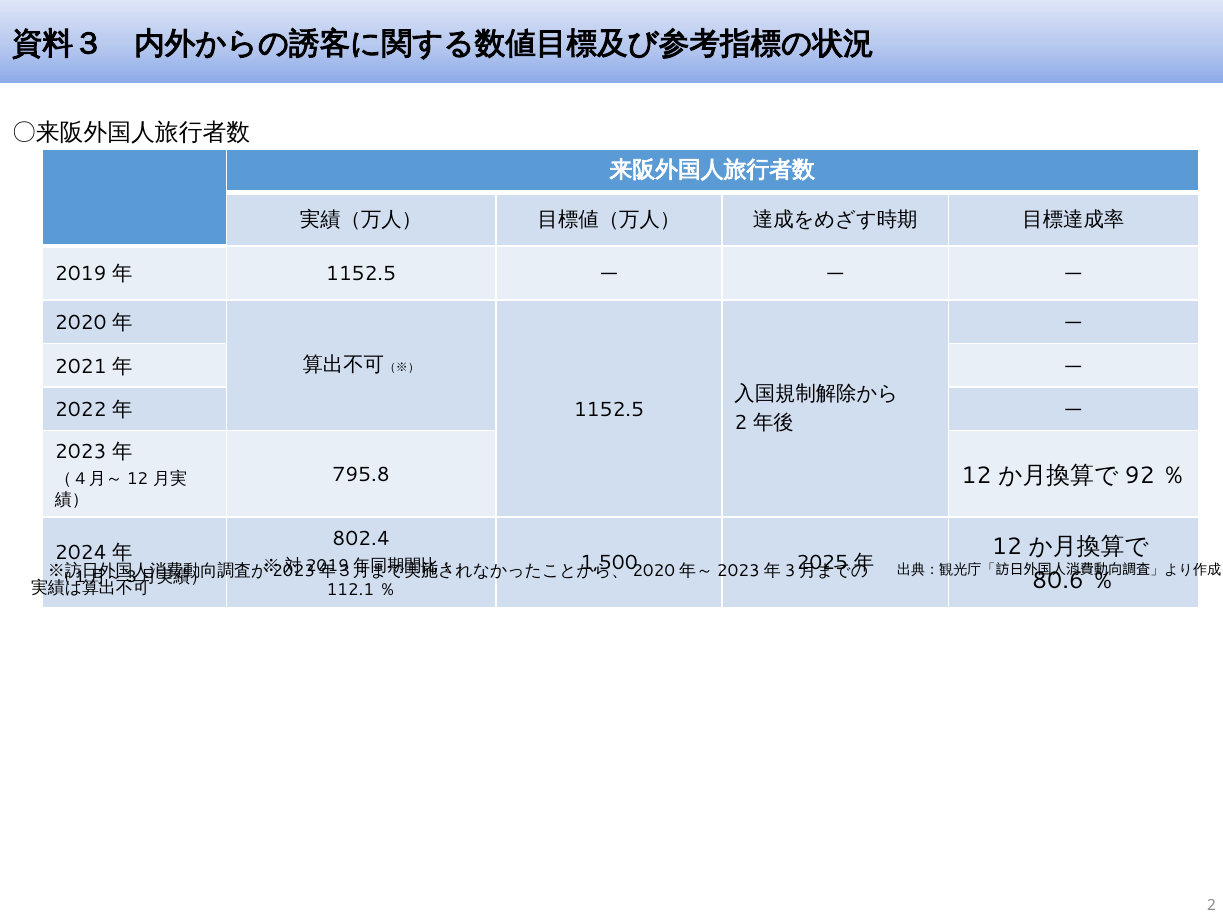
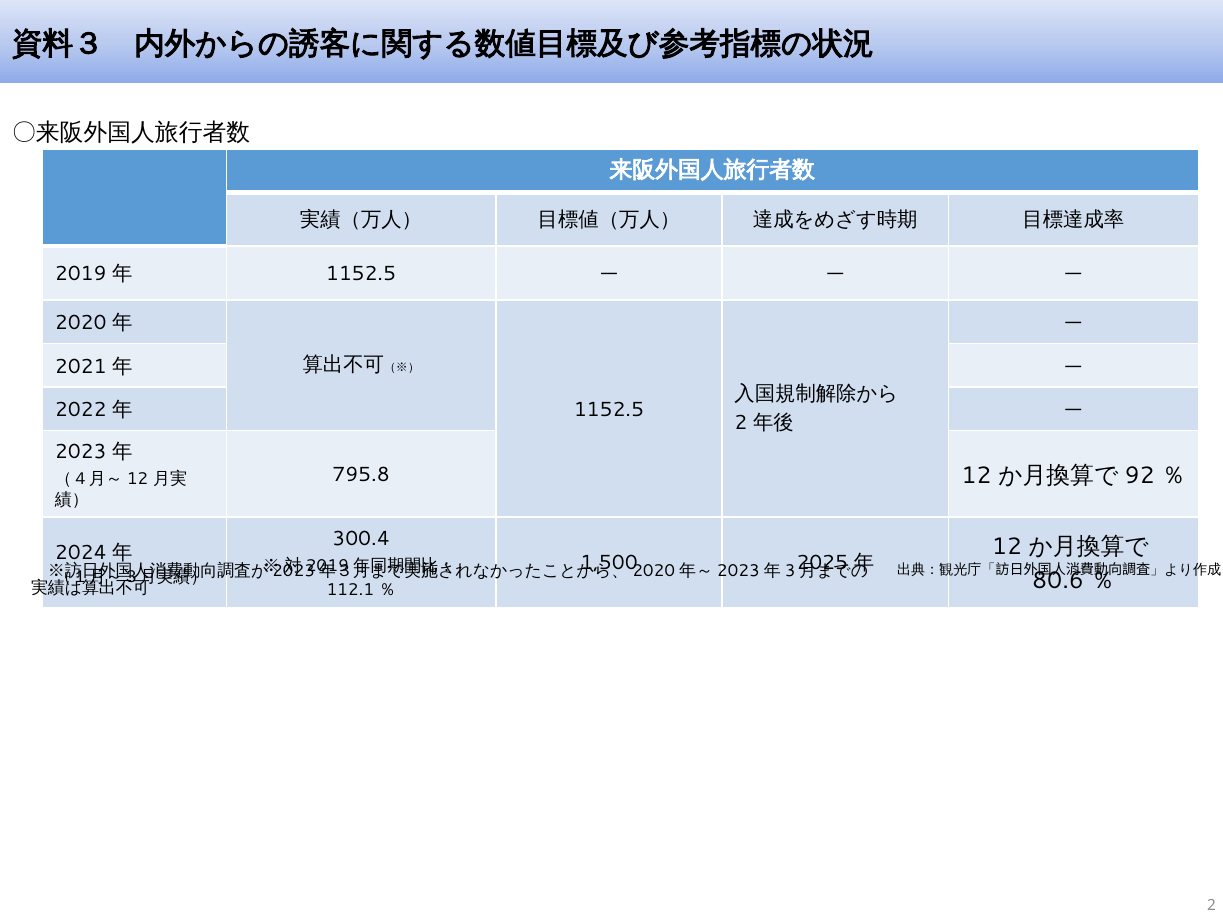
802.4: 802.4 -> 300.4 (361, 539)
